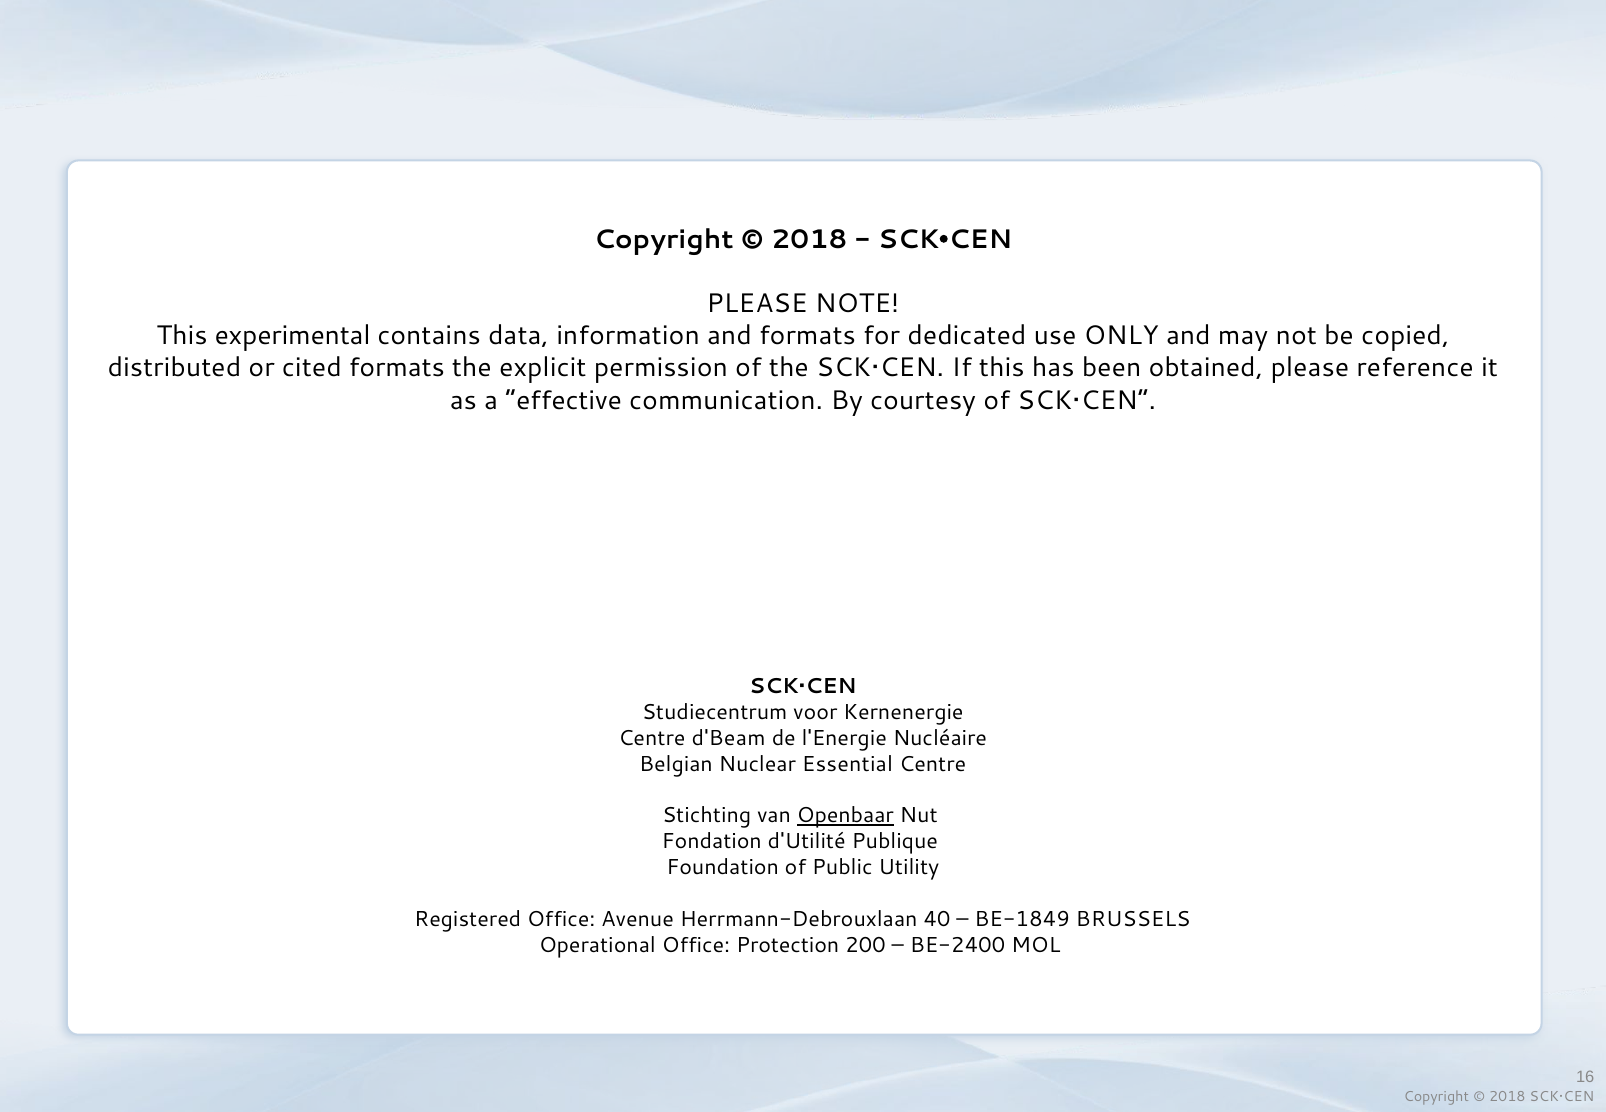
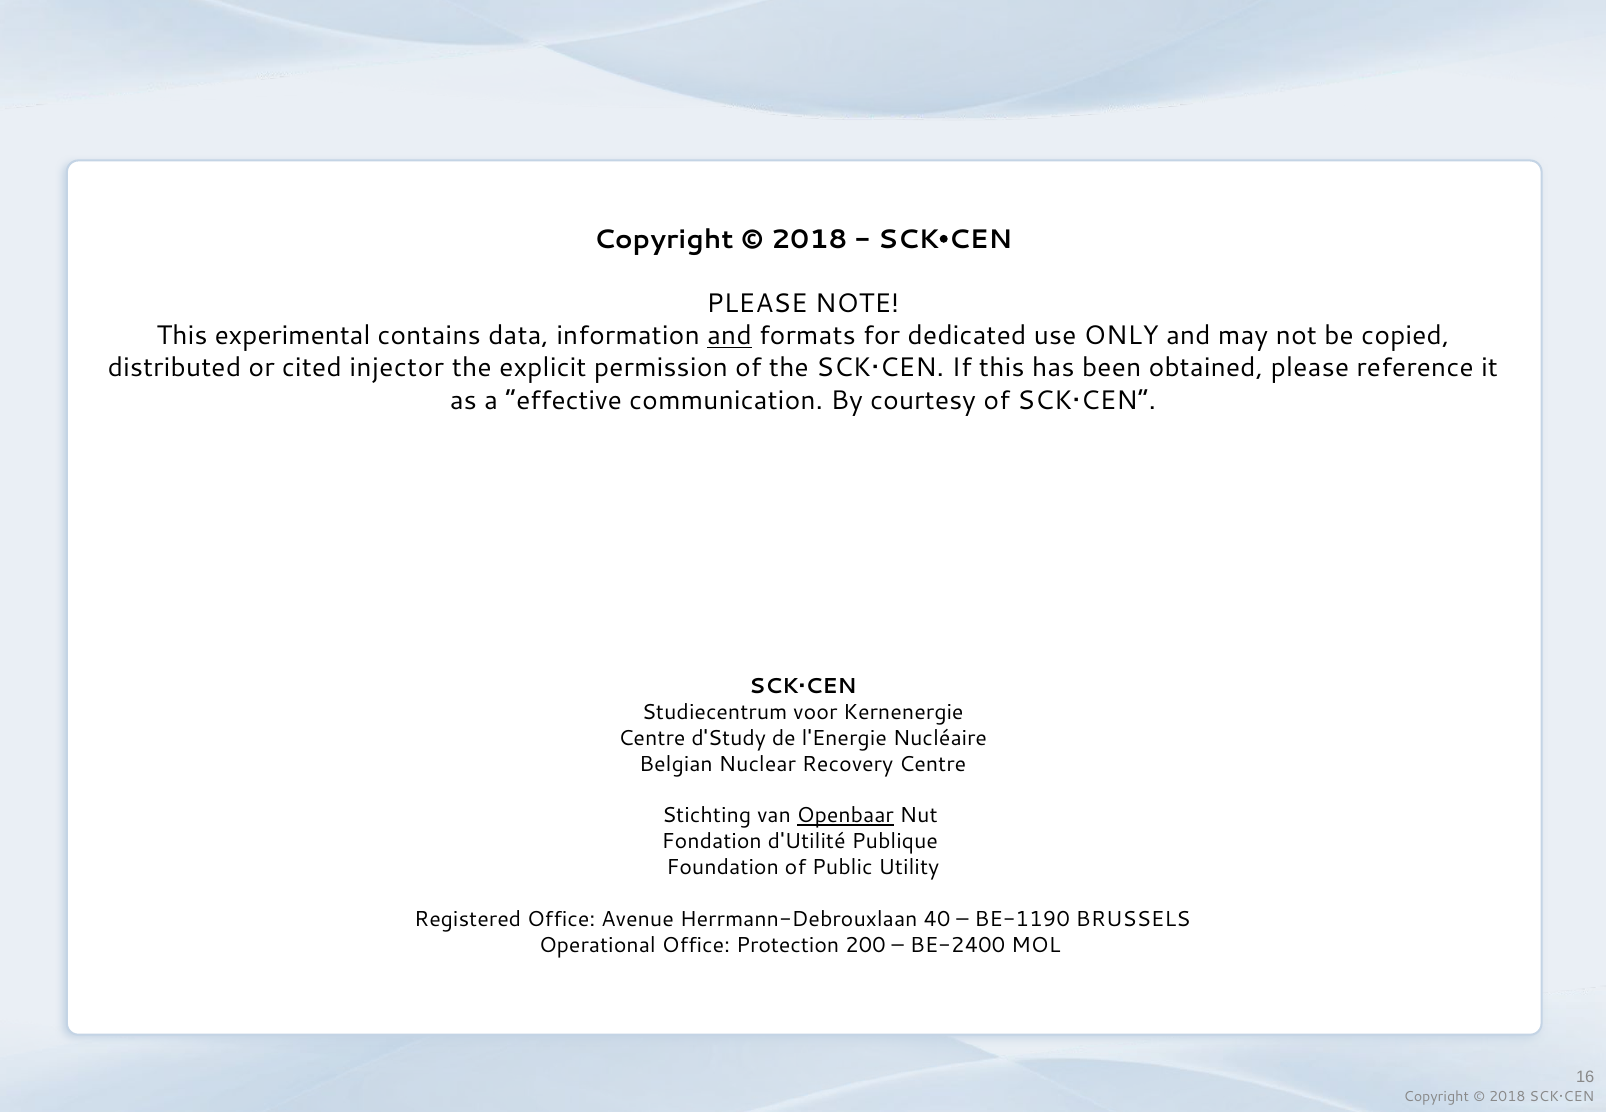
and underline: none -> present (729, 336)
cited formats: formats -> injector (397, 368)
d'Beam: d'Beam -> d'Study (729, 738)
Essential: Essential -> Recovery (848, 764)
BE-1849: BE-1849 -> BE-1190 (1022, 919)
